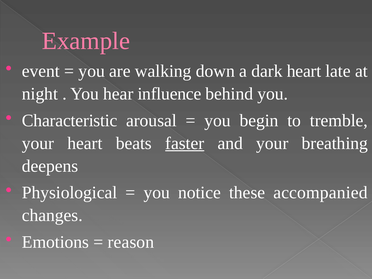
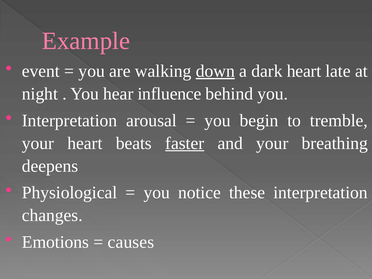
down underline: none -> present (215, 71)
Characteristic: Characteristic -> Interpretation (70, 120)
these accompanied: accompanied -> interpretation (321, 193)
reason: reason -> causes (131, 242)
